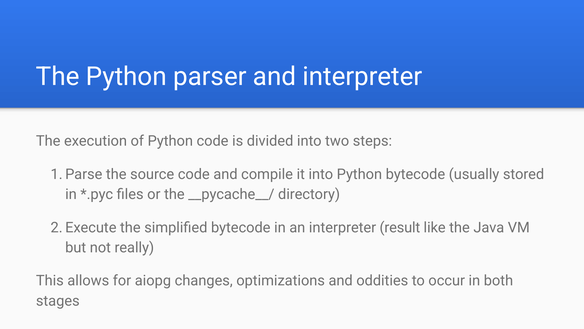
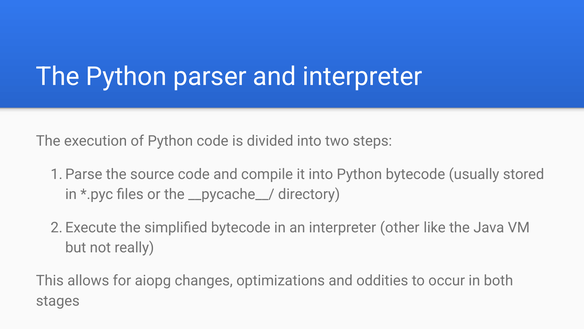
result: result -> other (400, 227)
